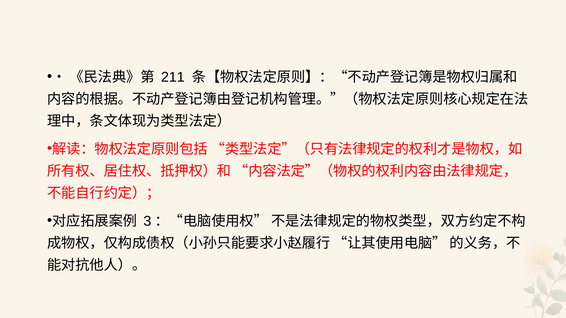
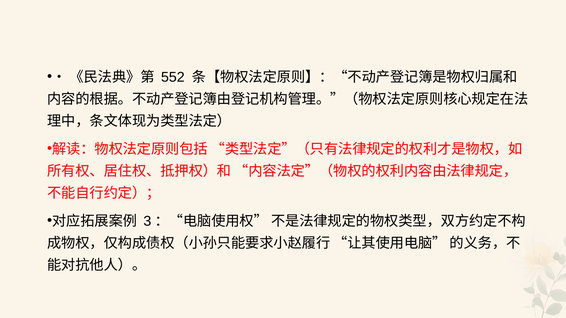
211: 211 -> 552 (173, 77)
